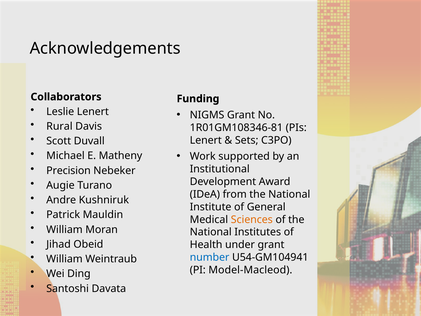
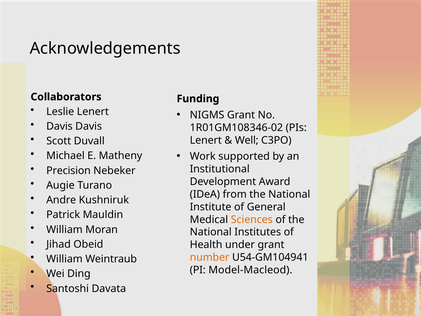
Rural: Rural -> Davis (60, 126)
1R01GM108346-81: 1R01GM108346-81 -> 1R01GM108346-02 (236, 127)
Sets: Sets -> Well (247, 140)
number colour: blue -> orange (210, 257)
